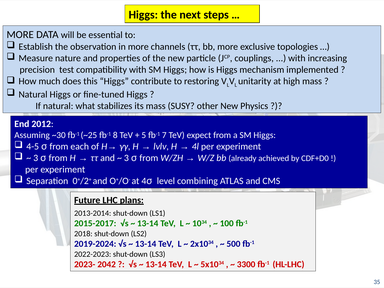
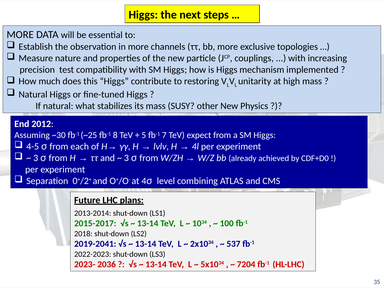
2019-2024: 2019-2024 -> 2019-2041 (95, 244)
500: 500 -> 537 (233, 244)
2042: 2042 -> 2036 (107, 264)
3300: 3300 -> 7204 (246, 264)
